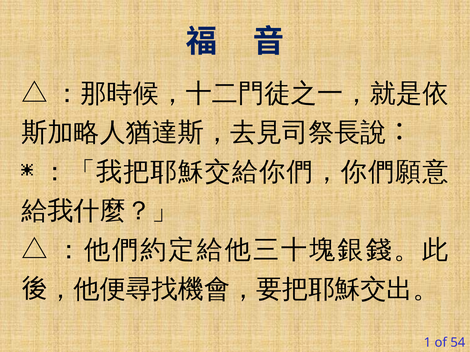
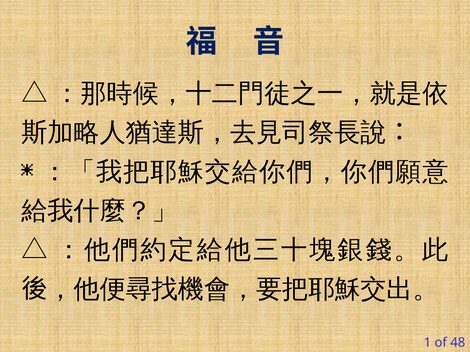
54: 54 -> 48 (458, 343)
